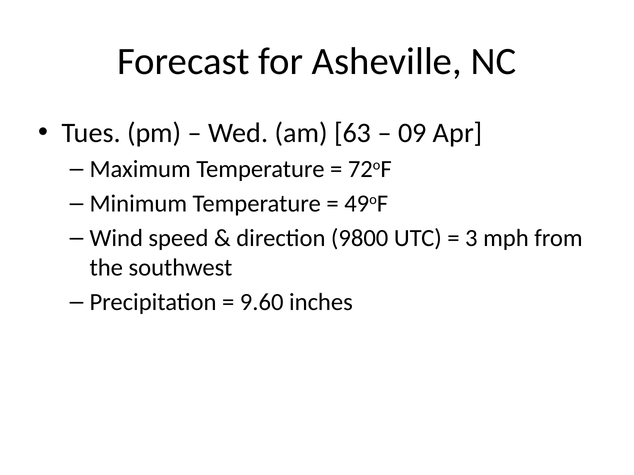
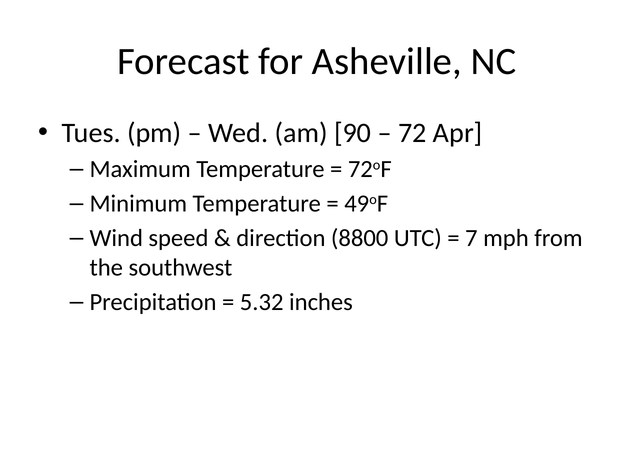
63: 63 -> 90 (353, 133)
09: 09 -> 72 (412, 133)
9800: 9800 -> 8800 (360, 238)
3: 3 -> 7 (471, 238)
9.60: 9.60 -> 5.32 (262, 303)
